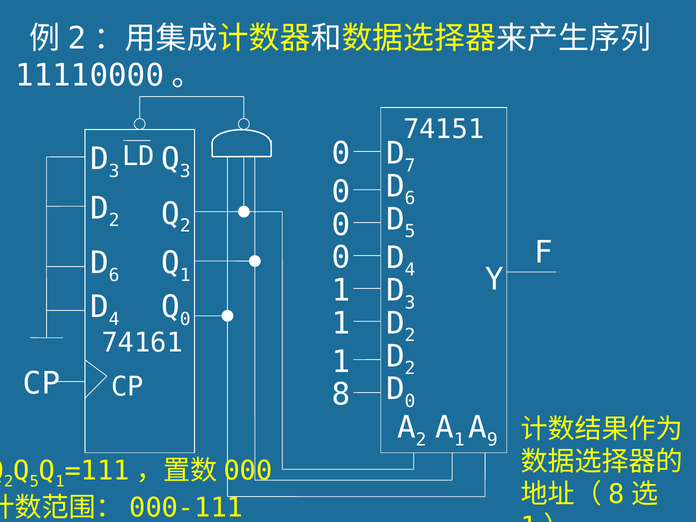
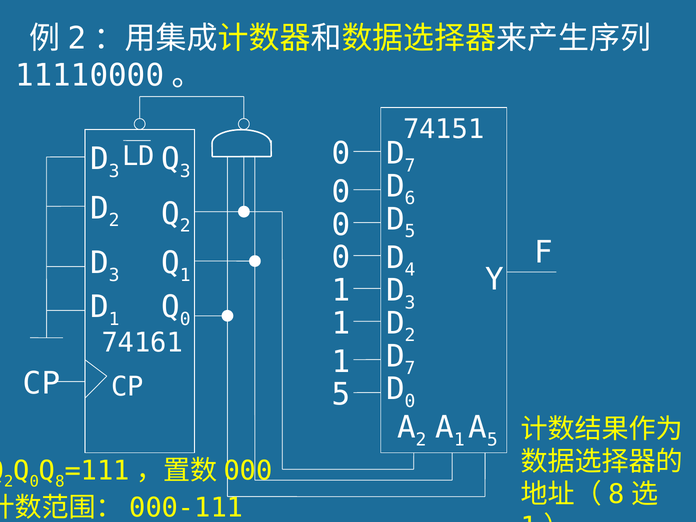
6: 6 -> 3 (114, 275)
4: 4 -> 1 (114, 319)
2: 2 -> 7 (410, 368)
CP 8: 8 -> 5 (341, 395)
9: 9 -> 5 (492, 440)
5: 5 -> 0 (34, 481)
1: 1 -> 8 (60, 481)
